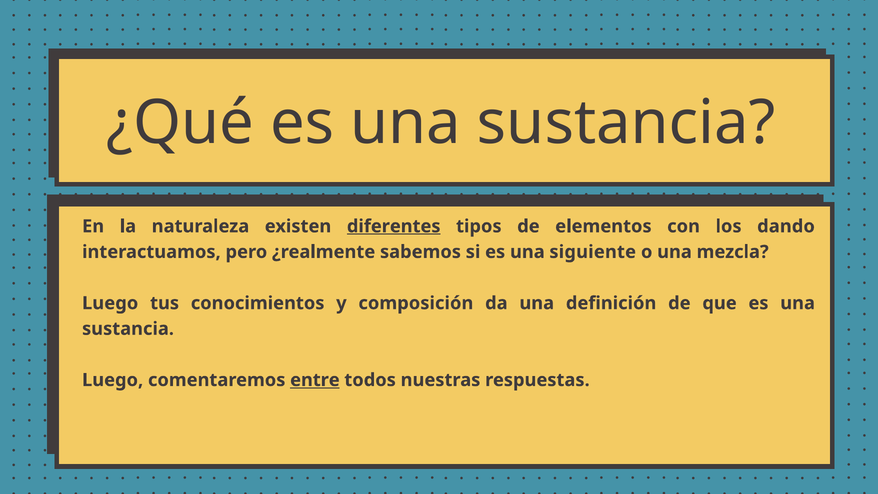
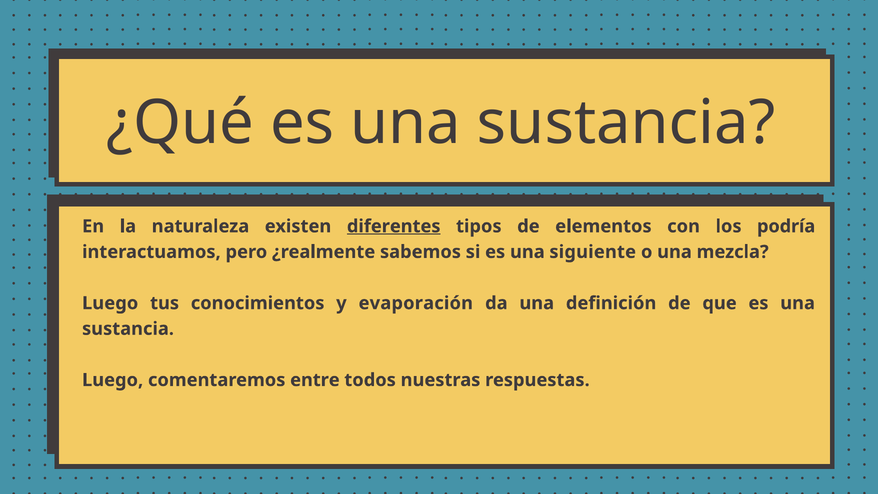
dando: dando -> podría (786, 226)
composición: composición -> evaporación (416, 303)
entre underline: present -> none (315, 380)
